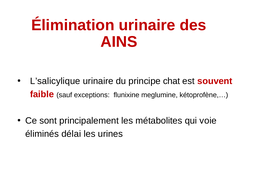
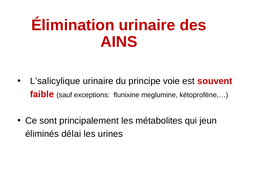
chat: chat -> voie (171, 81)
voie: voie -> jeun (208, 121)
